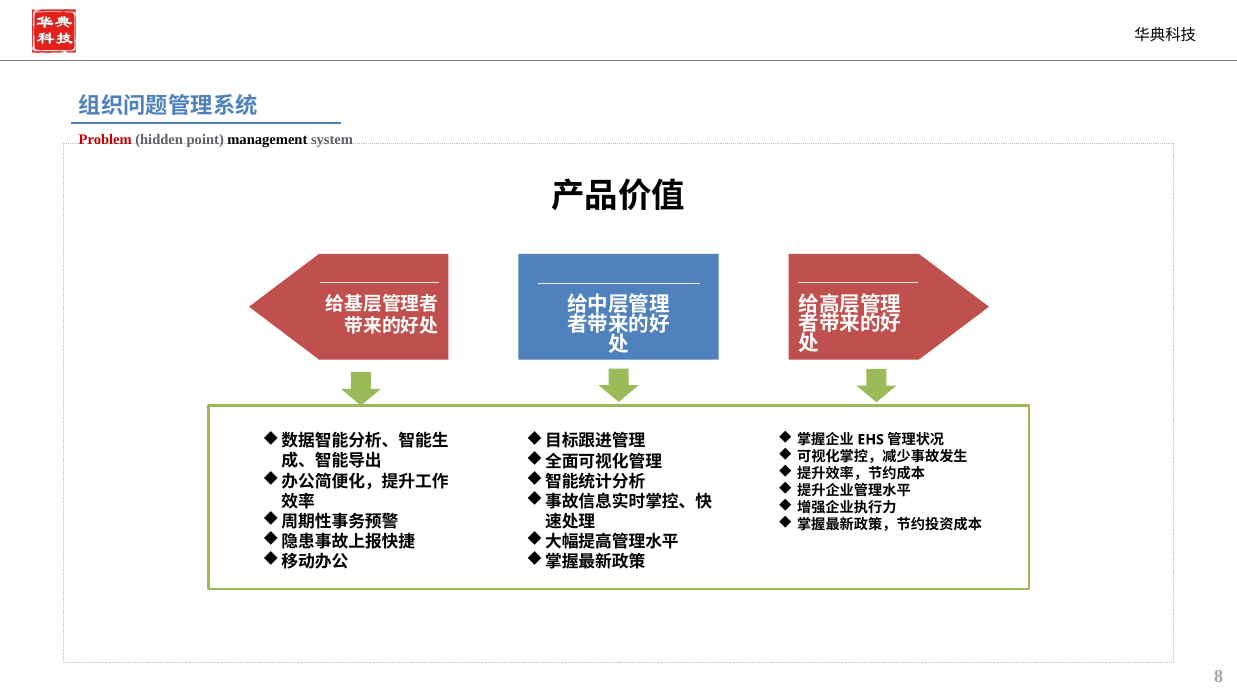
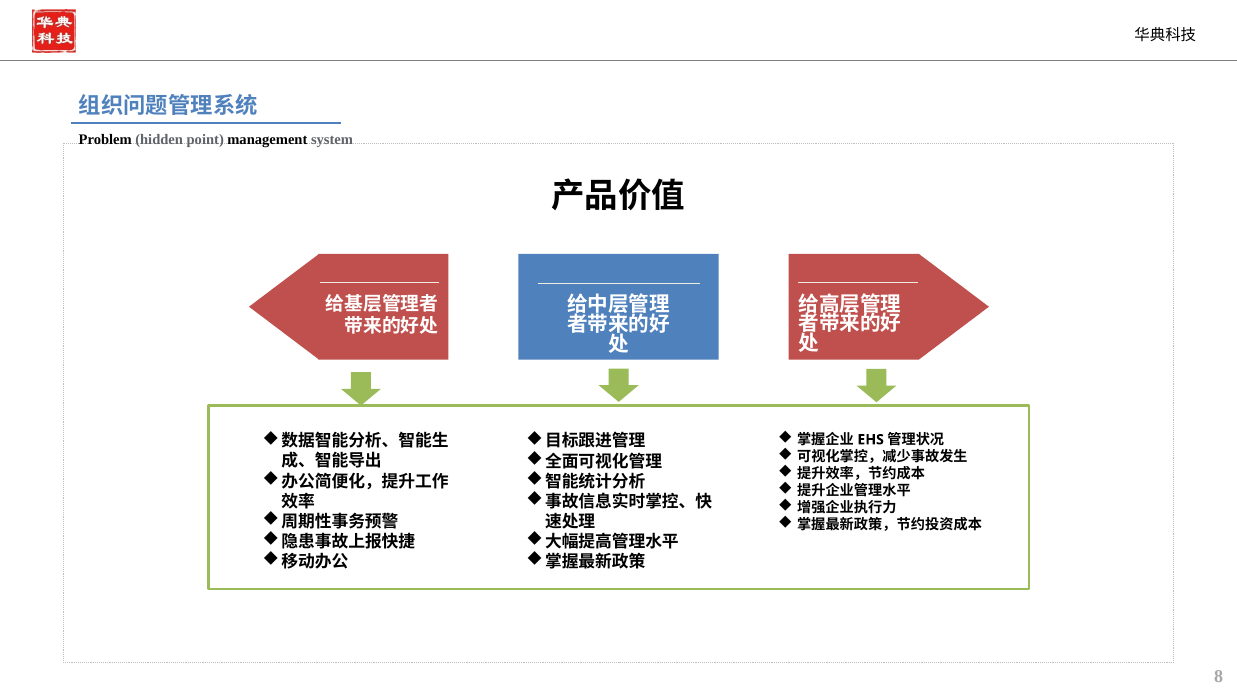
Problem colour: red -> black (105, 140)
